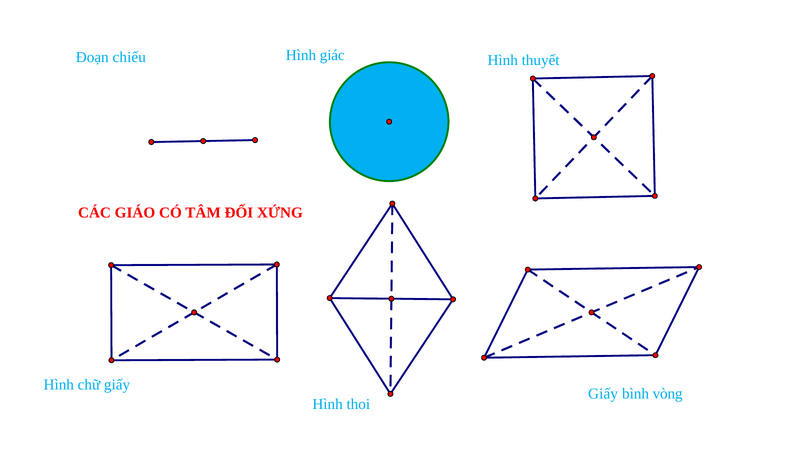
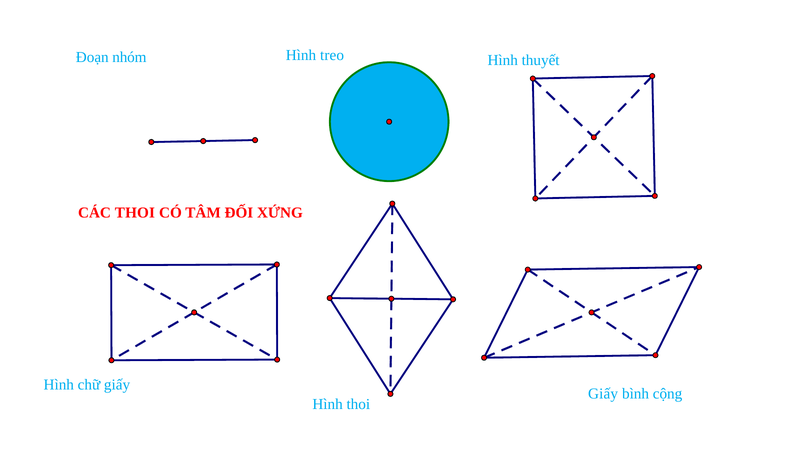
chiếu: chiếu -> nhóm (129, 57)
giác: giác -> treo (332, 55)
CÁC GIÁO: GIÁO -> THOI (135, 213)
vòng: vòng -> cộng (668, 393)
